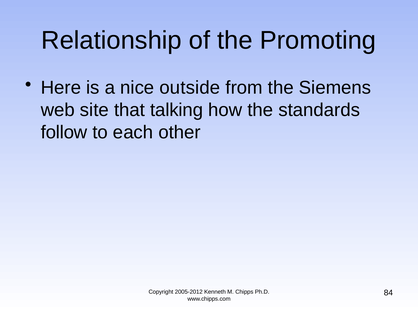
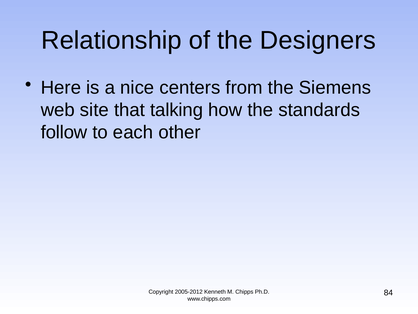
Promoting: Promoting -> Designers (318, 40)
outside: outside -> centers (190, 88)
